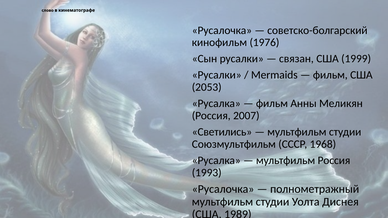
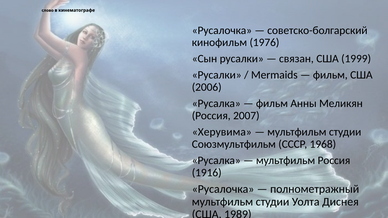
2053: 2053 -> 2006 (207, 87)
Светились: Светились -> Херувима (222, 132)
1993: 1993 -> 1916 (207, 173)
